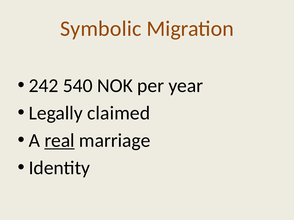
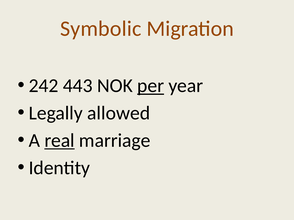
540: 540 -> 443 (78, 86)
per underline: none -> present (151, 86)
claimed: claimed -> allowed (119, 113)
